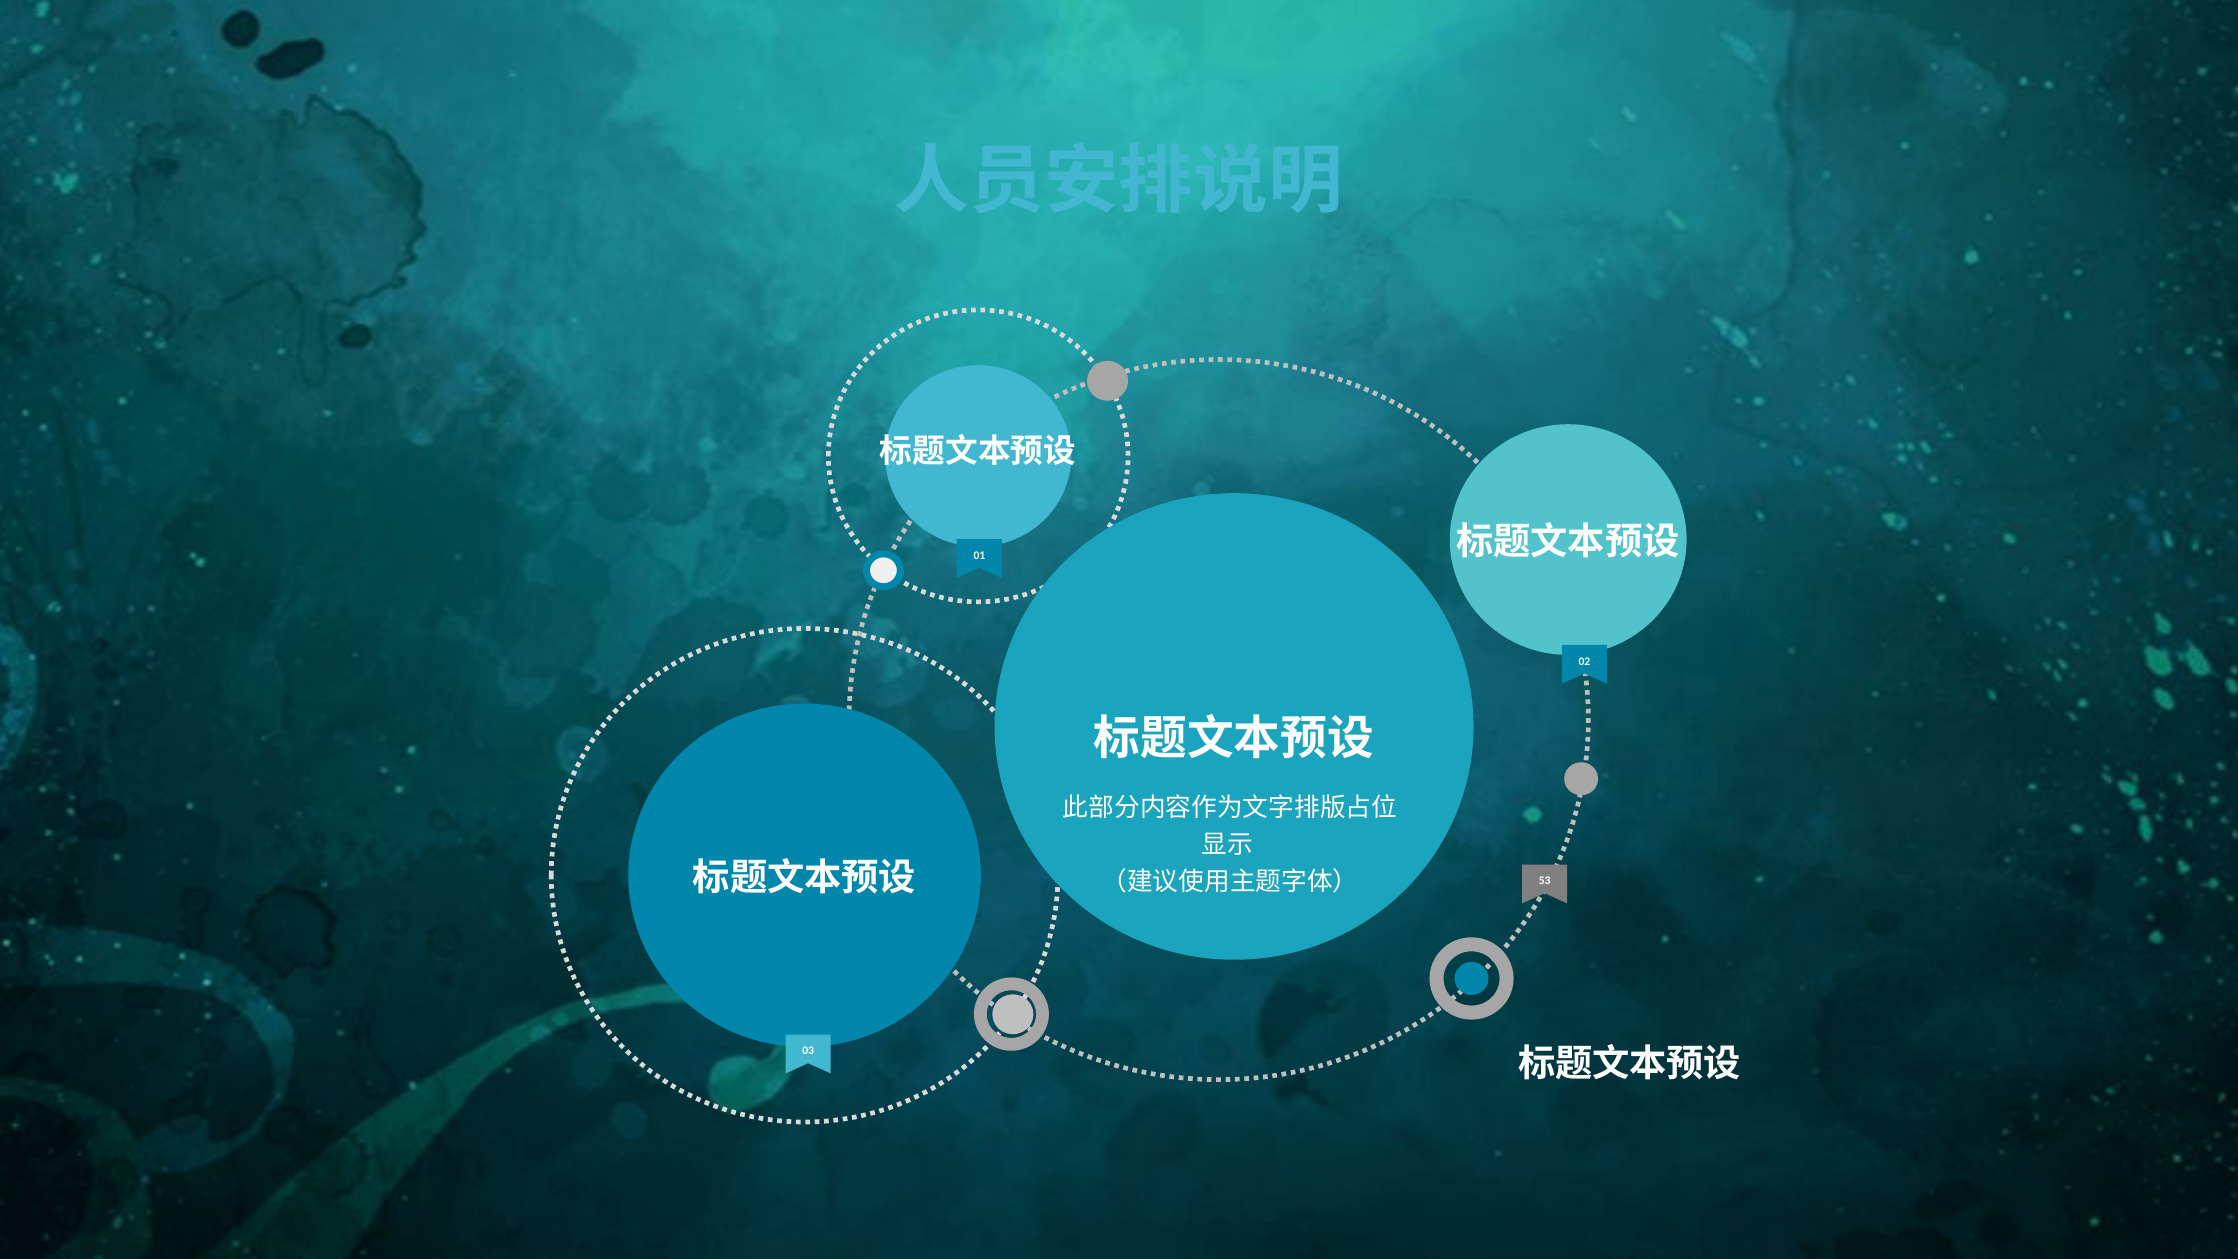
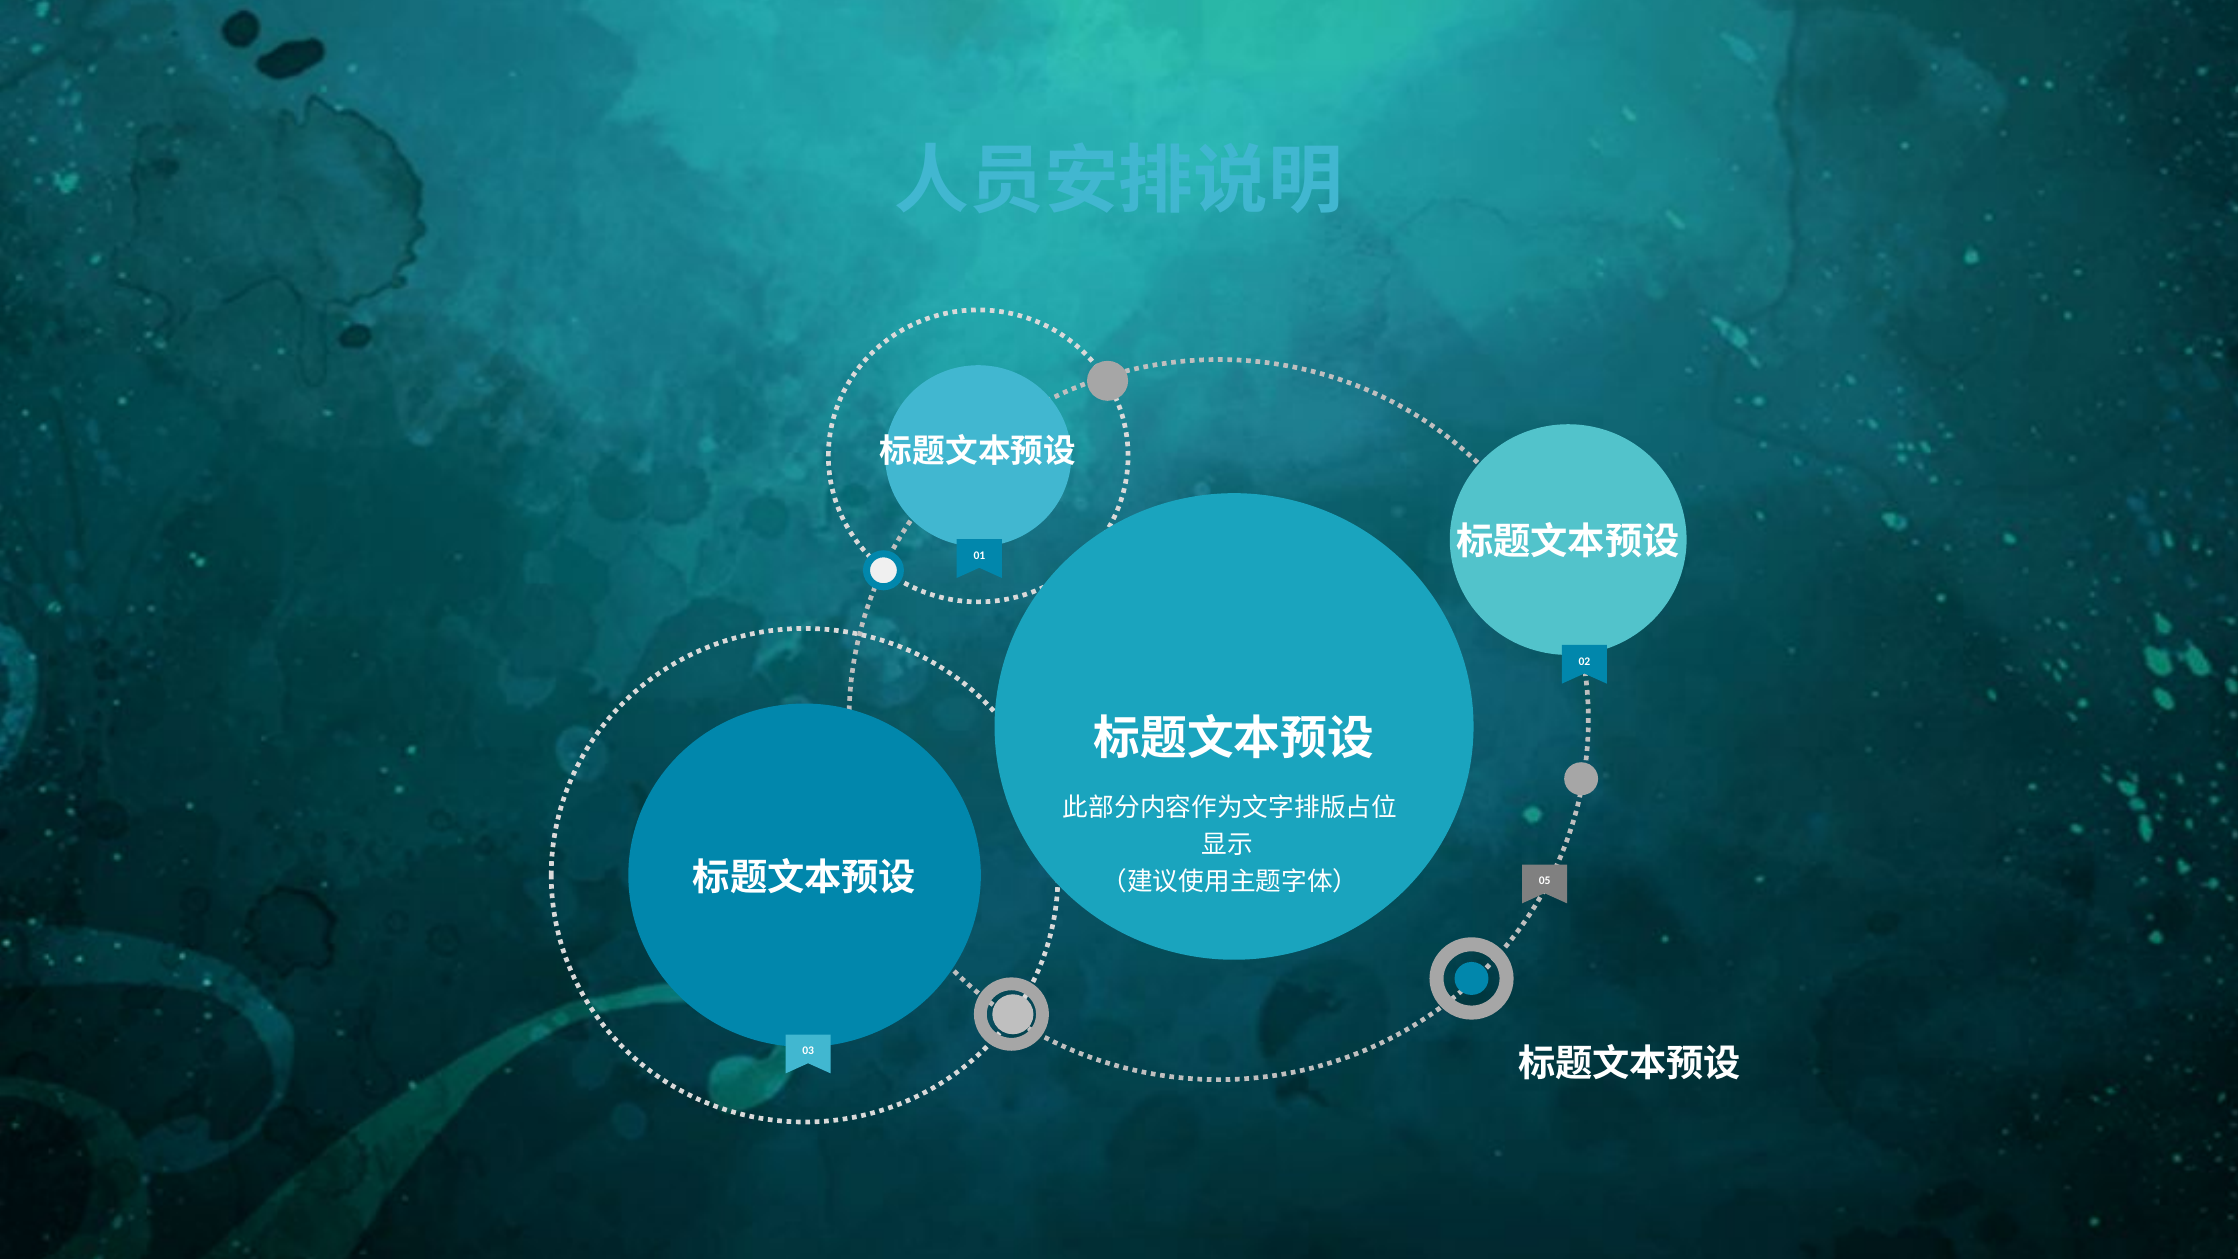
53: 53 -> 05 (1545, 881)
